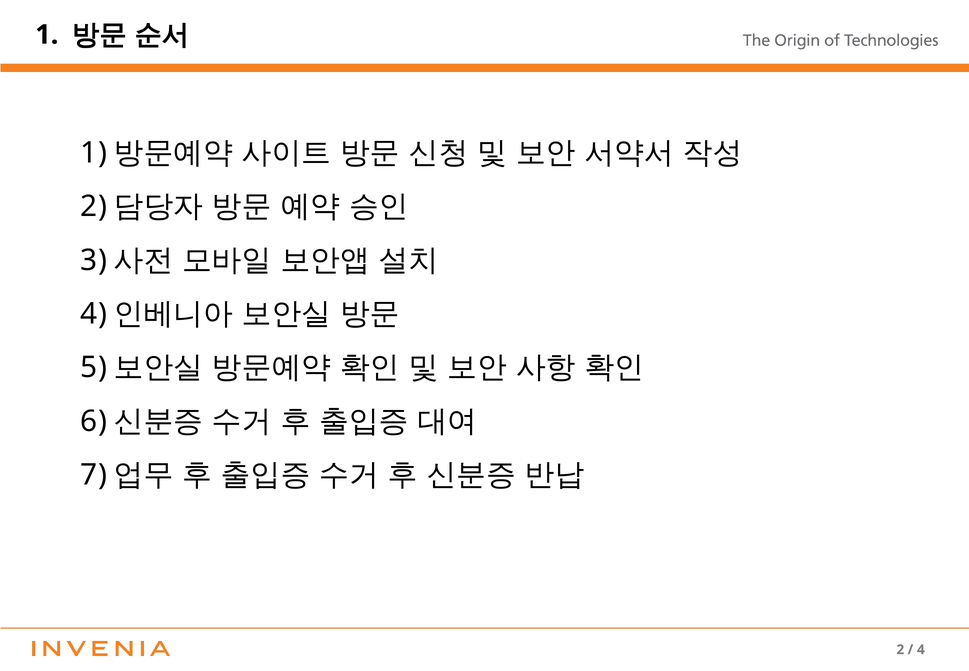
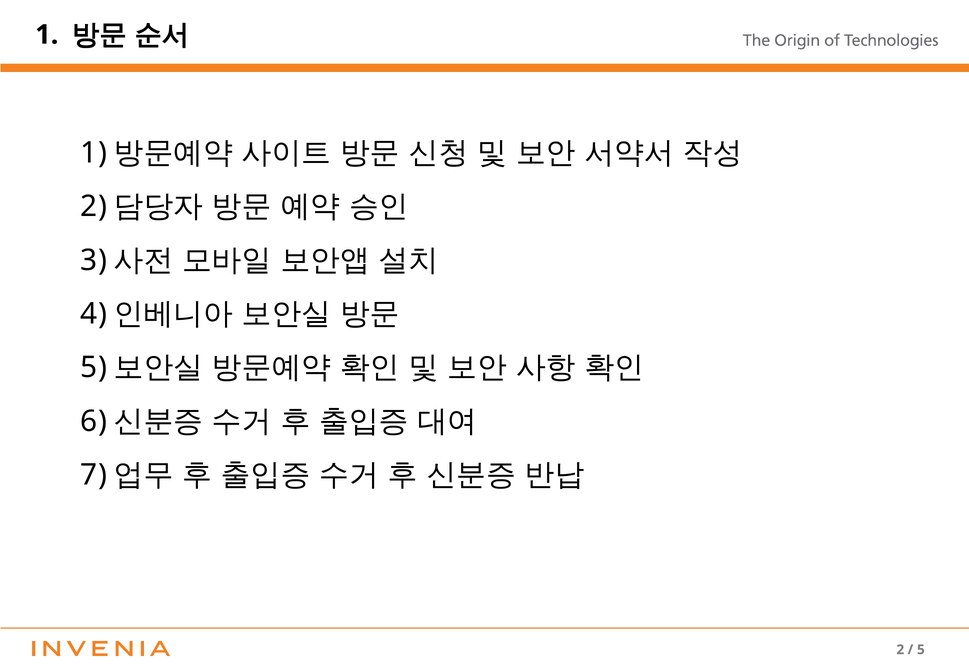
4: 4 -> 5 (921, 649)
